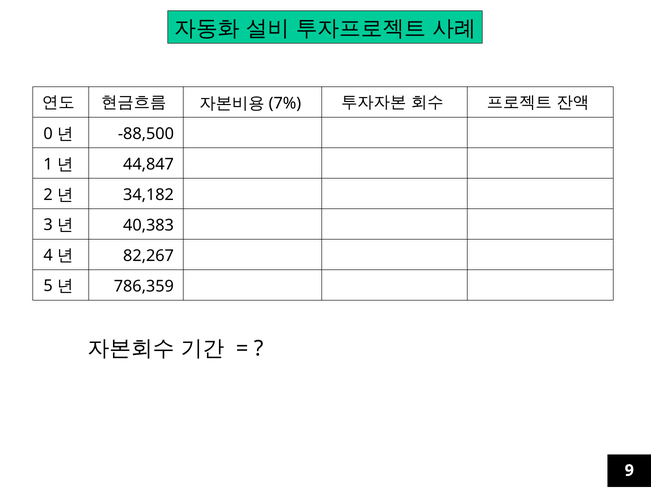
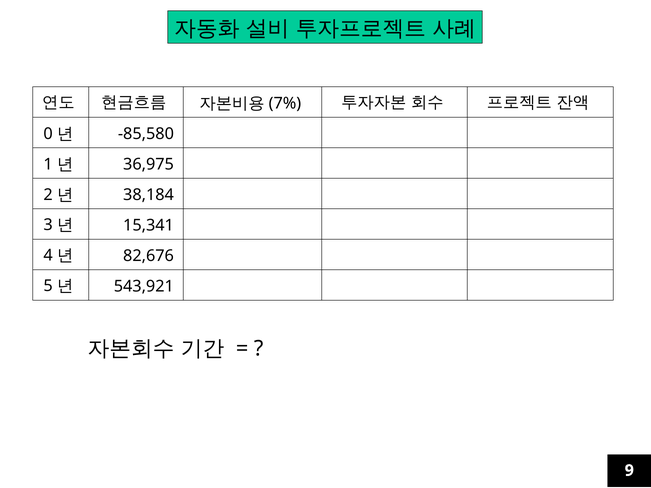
-88,500: -88,500 -> -85,580 (146, 134)
44,847: 44,847 -> 36,975 (149, 164)
34,182: 34,182 -> 38,184 (149, 195)
40,383: 40,383 -> 15,341 (149, 225)
82,267: 82,267 -> 82,676 (149, 256)
786,359: 786,359 -> 543,921 (144, 286)
